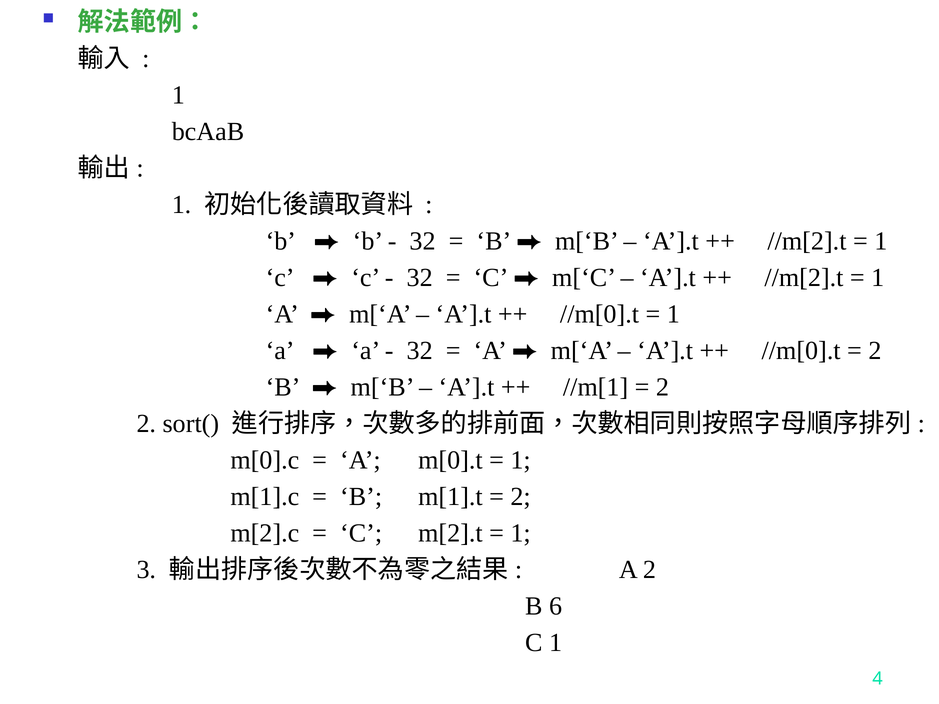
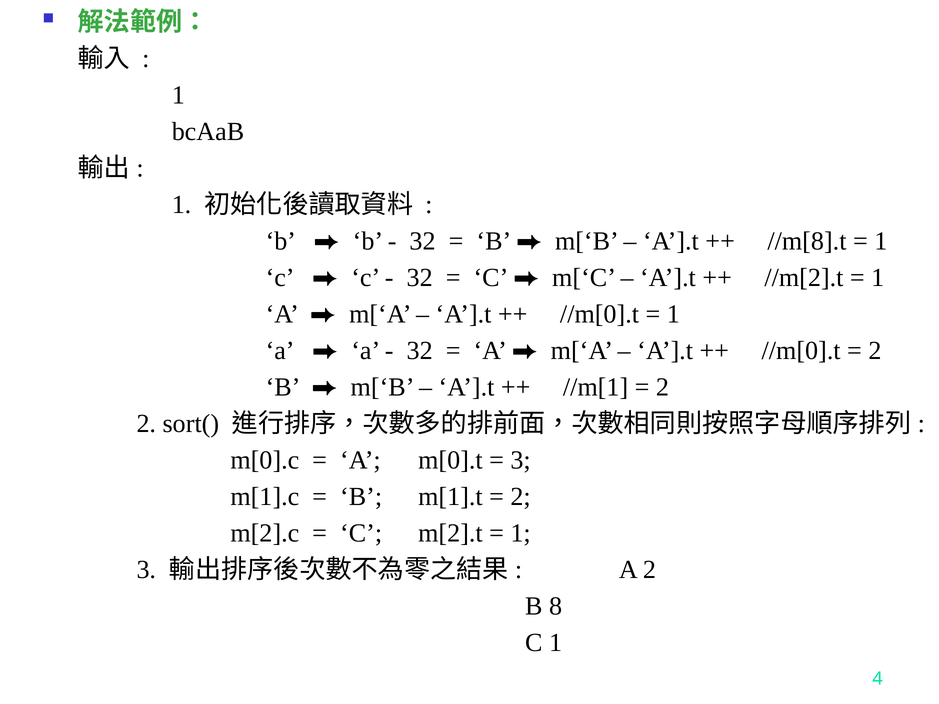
//m[2].t: //m[2].t -> //m[8].t (807, 241)
1: 1 -> 3 (521, 460)
6: 6 -> 8 (556, 607)
